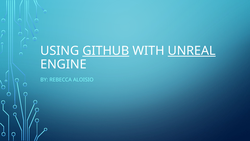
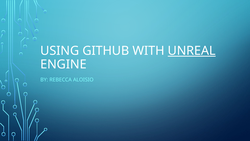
GITHUB underline: present -> none (106, 51)
